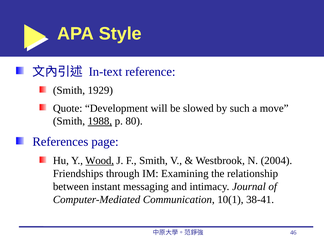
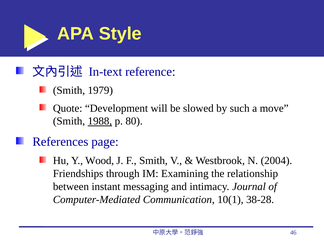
1929: 1929 -> 1979 (100, 90)
Wood underline: present -> none (100, 161)
38-41: 38-41 -> 38-28 (260, 199)
